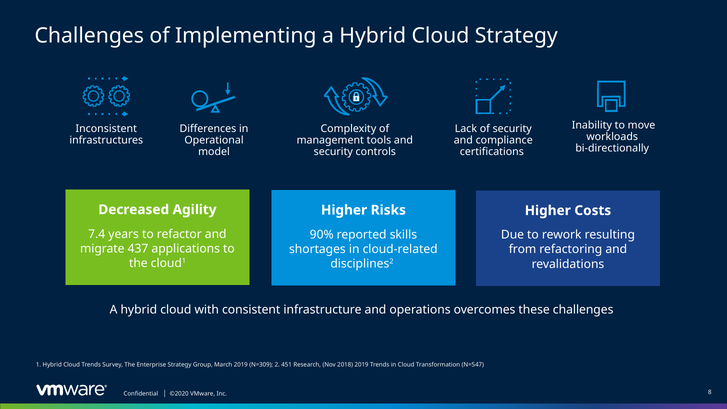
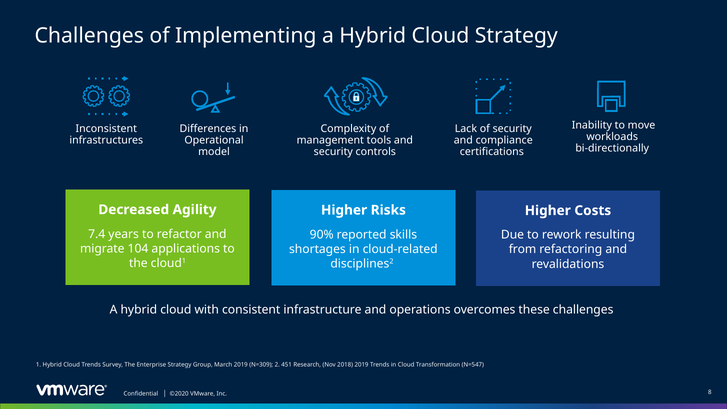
437: 437 -> 104 (138, 249)
